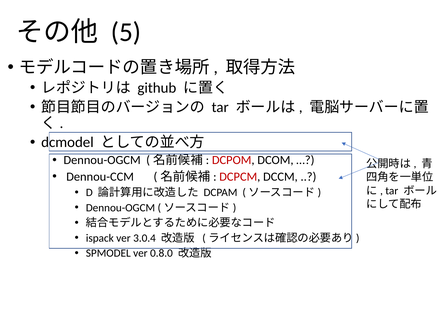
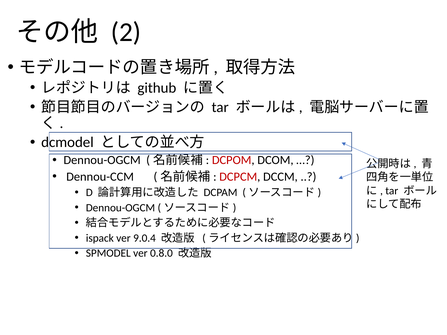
5: 5 -> 2 (126, 32)
3.0.4: 3.0.4 -> 9.0.4 (145, 238)
